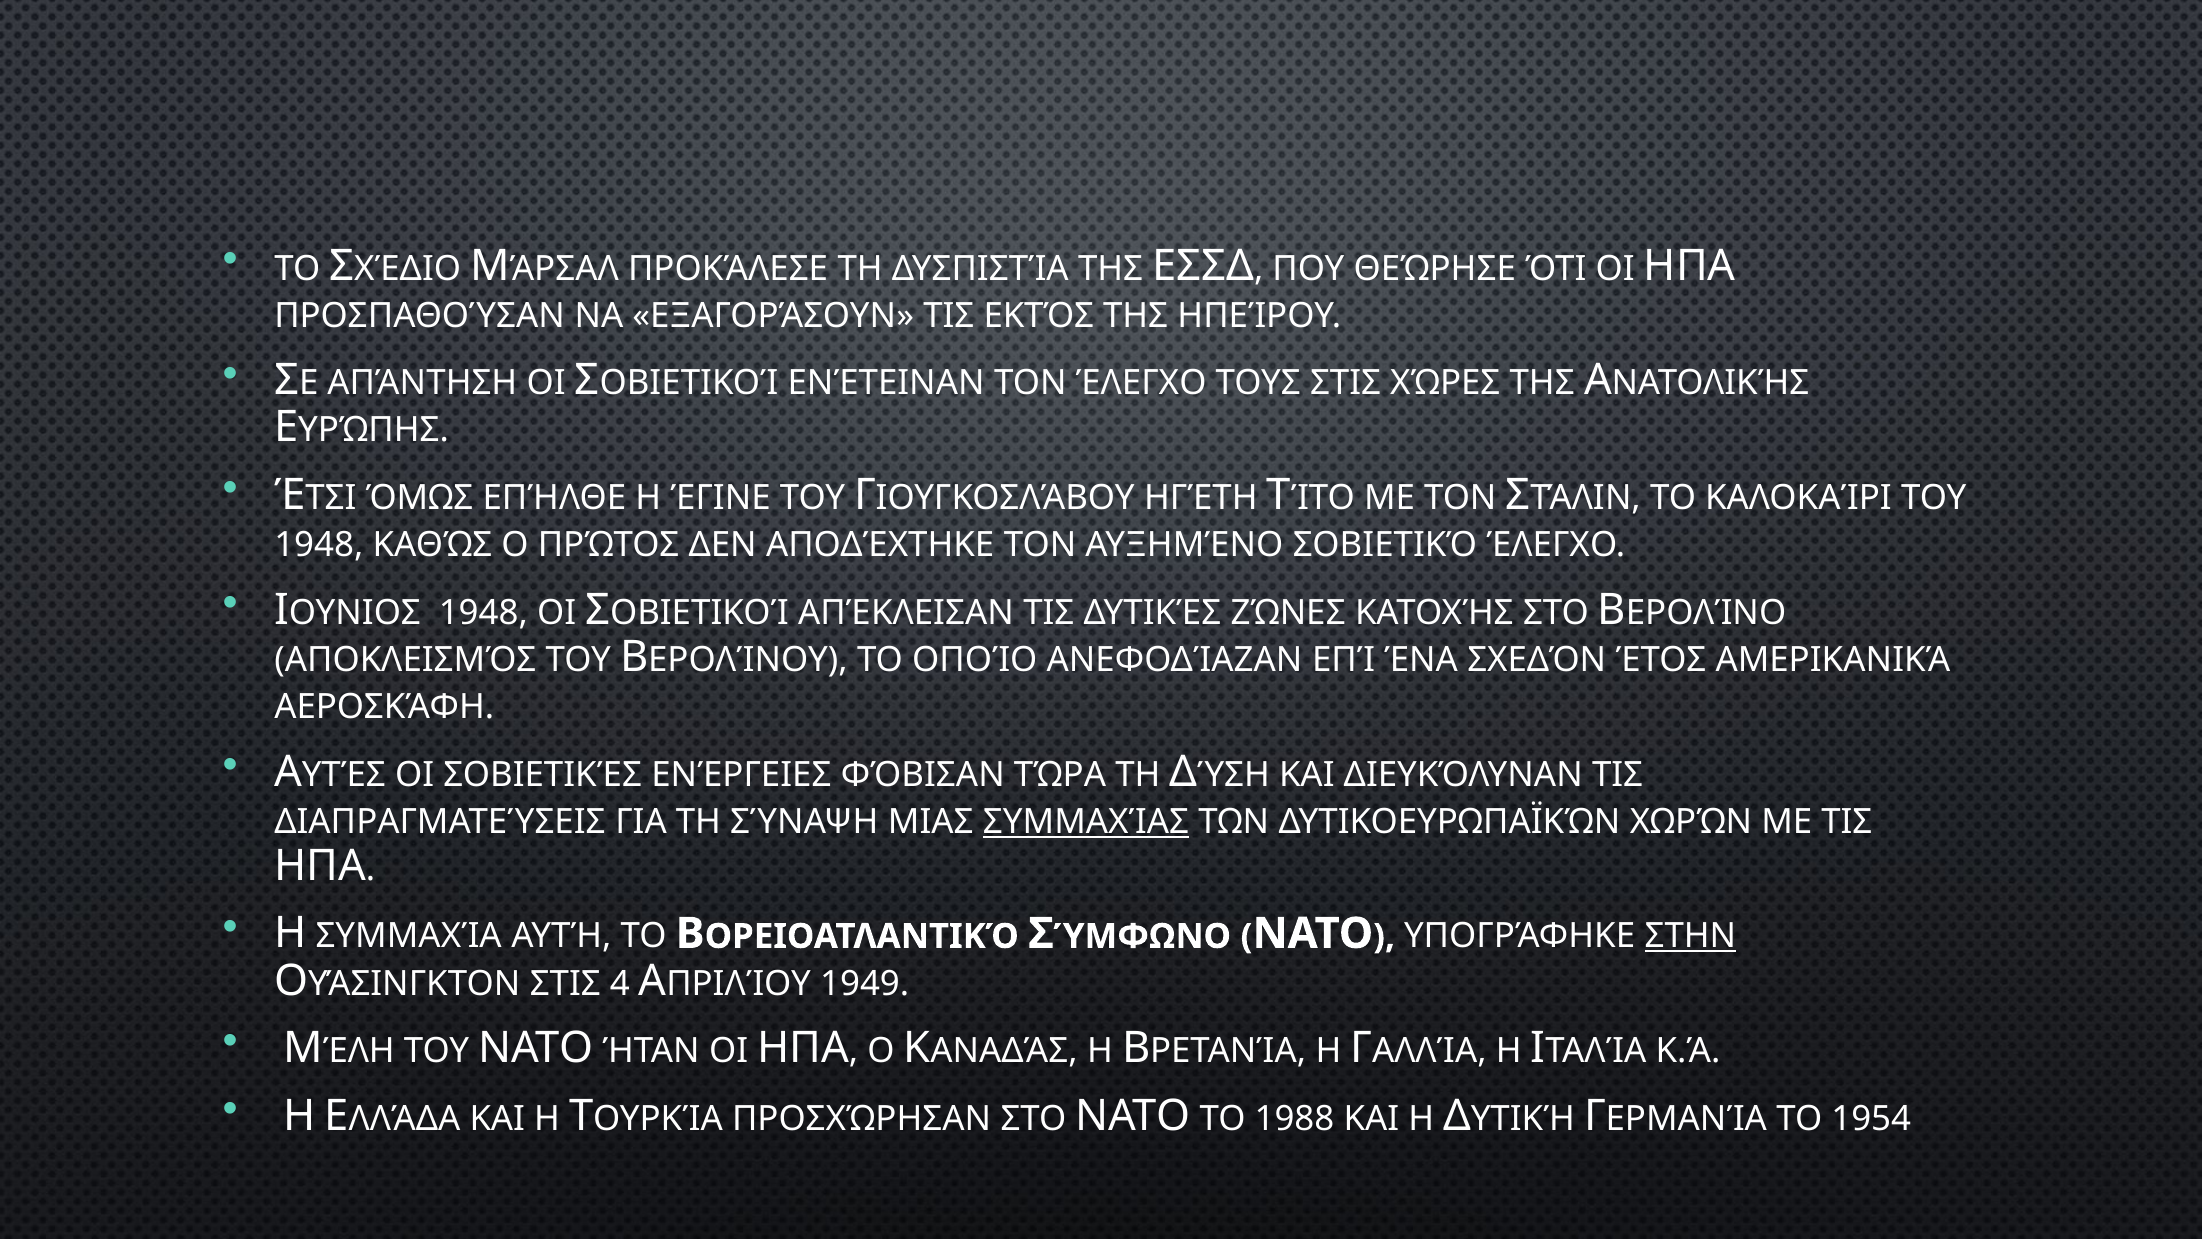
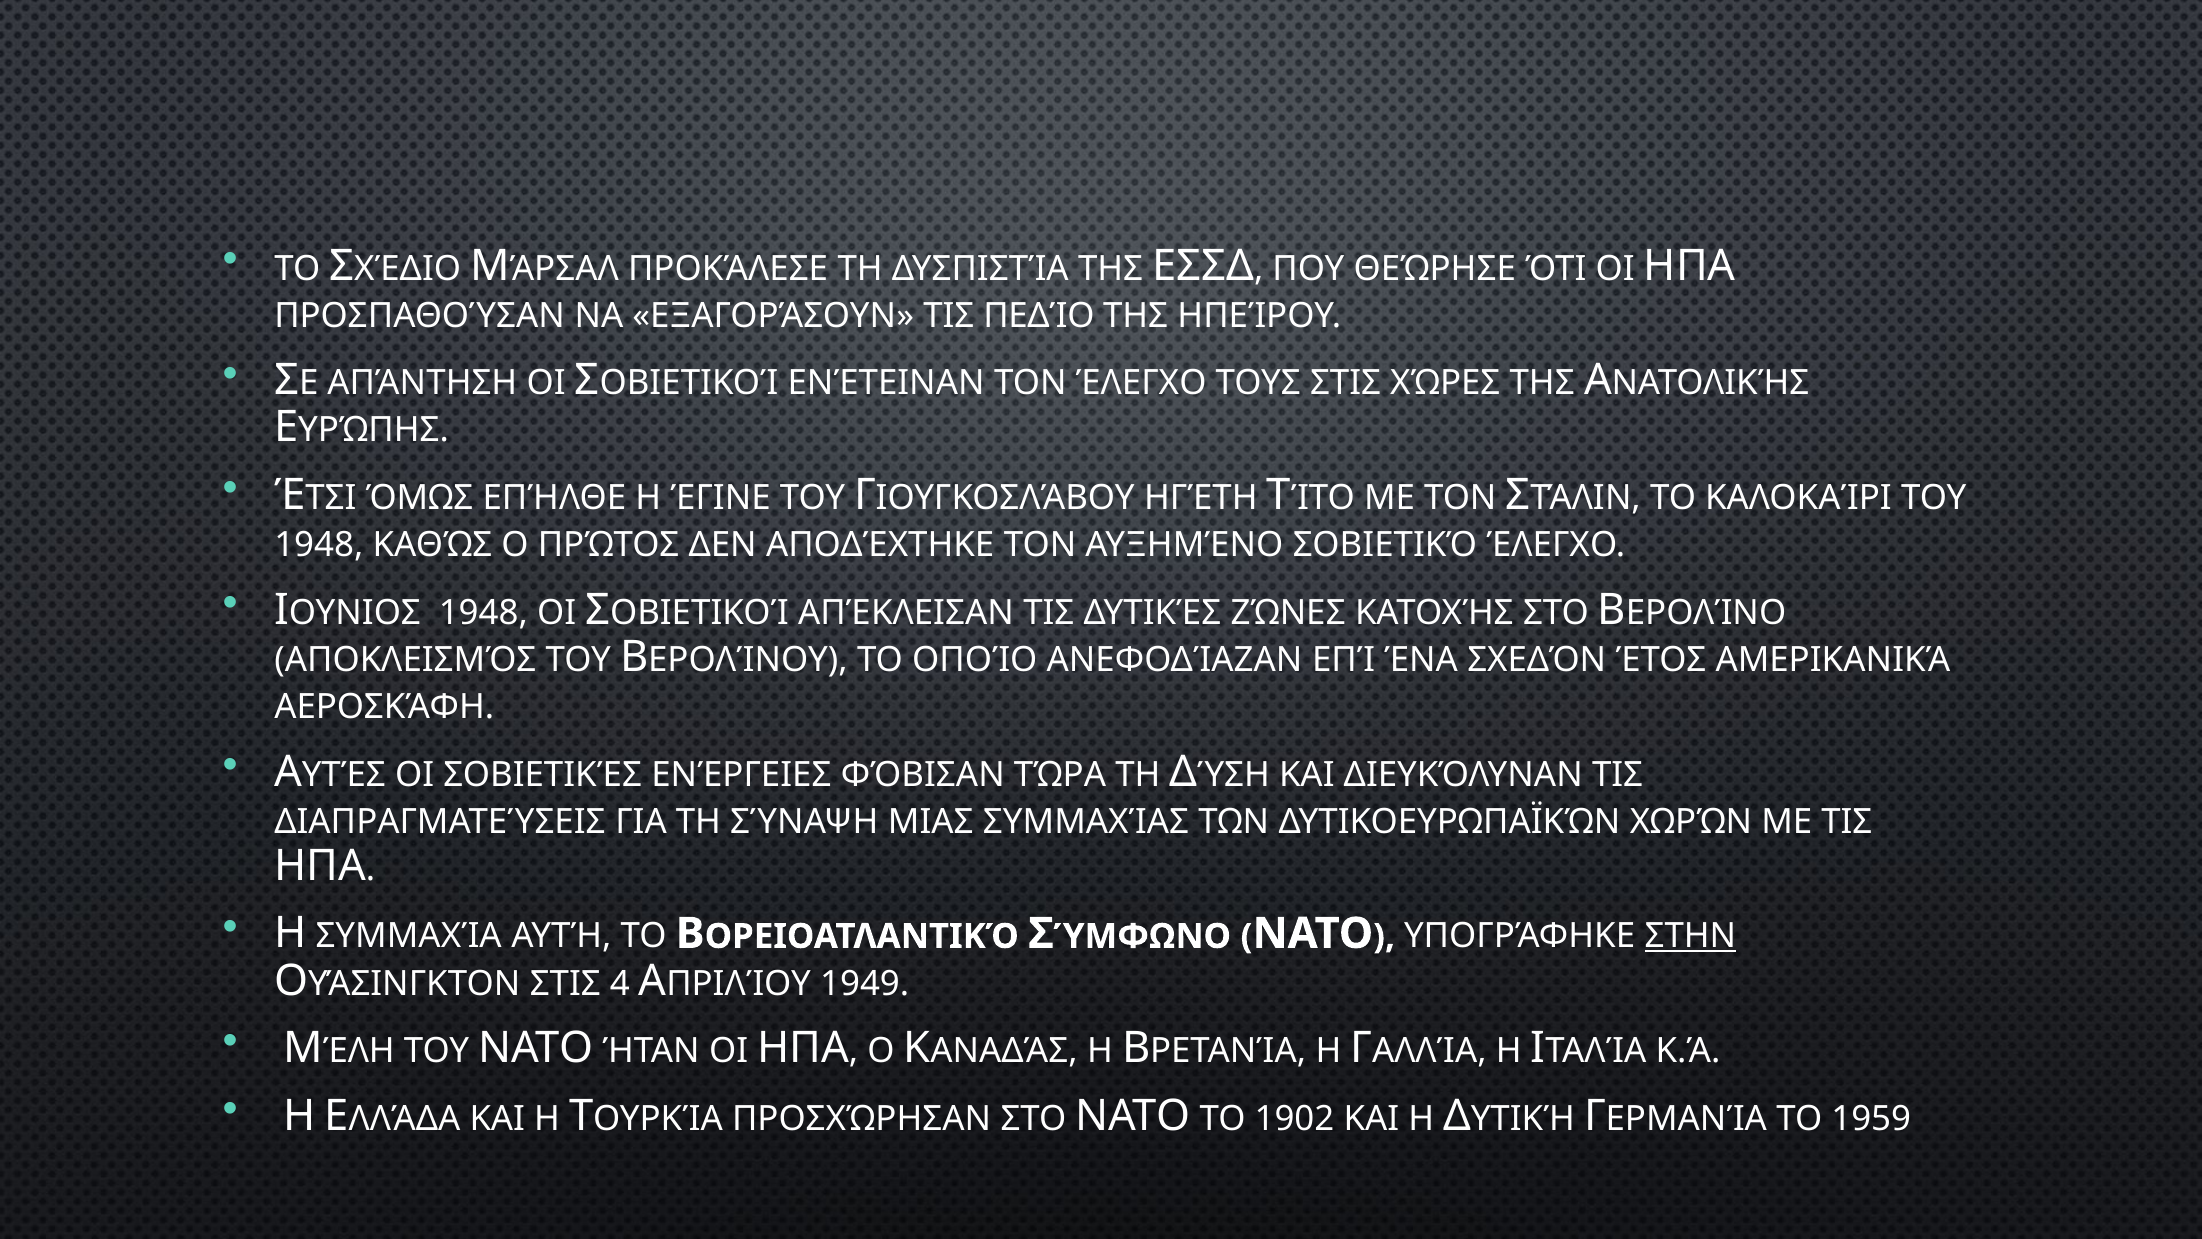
ΕΚΤΌΣ: ΕΚΤΌΣ -> ΠΕΔΊΟ (1039, 316)
ΣΥΜΜΑΧΊΑΣ underline: present -> none (1086, 821)
1988: 1988 -> 1902 (1295, 1118)
1954: 1954 -> 1959 (1871, 1118)
